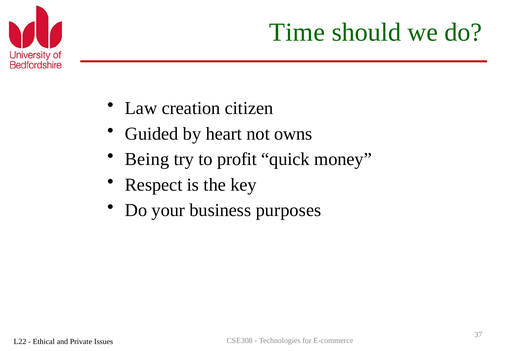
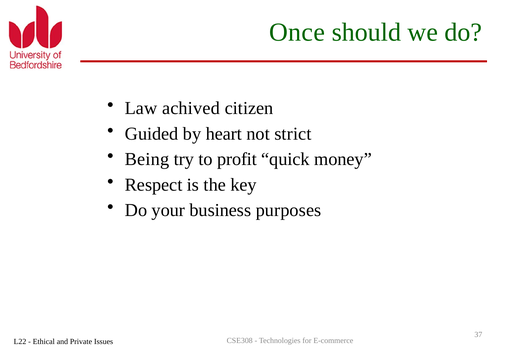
Time: Time -> Once (297, 32)
creation: creation -> achived (191, 108)
owns: owns -> strict (293, 134)
